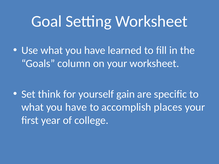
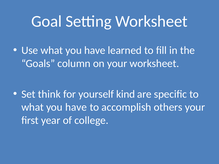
gain: gain -> kind (126, 94)
places: places -> others (168, 107)
